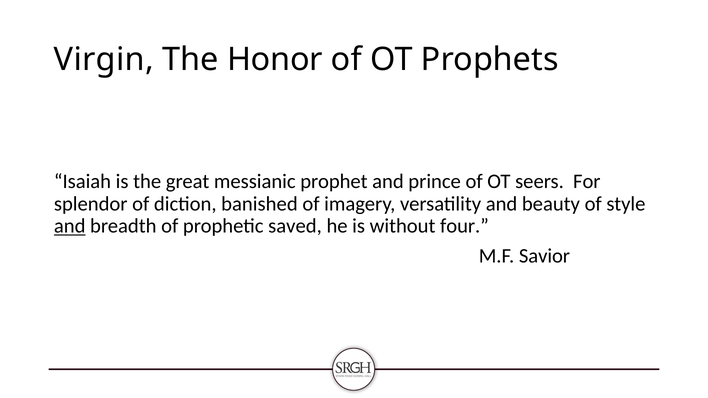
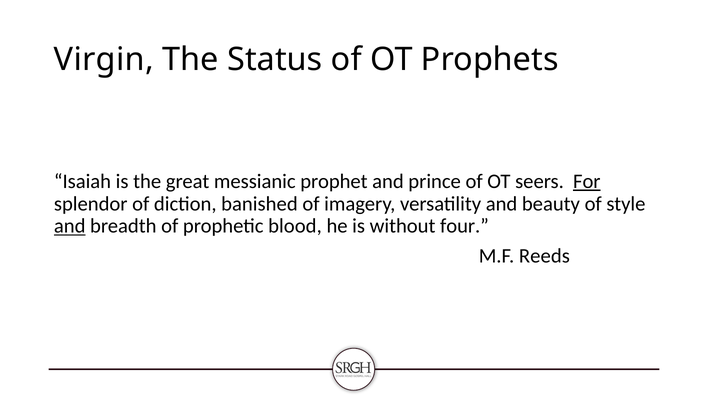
Honor: Honor -> Status (275, 59)
For underline: none -> present (587, 182)
saved: saved -> blood (295, 226)
Savior: Savior -> Reeds (544, 256)
